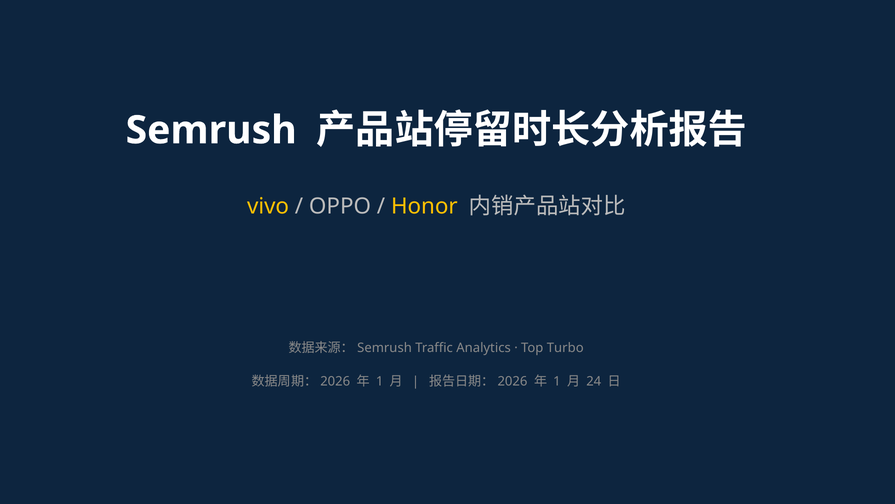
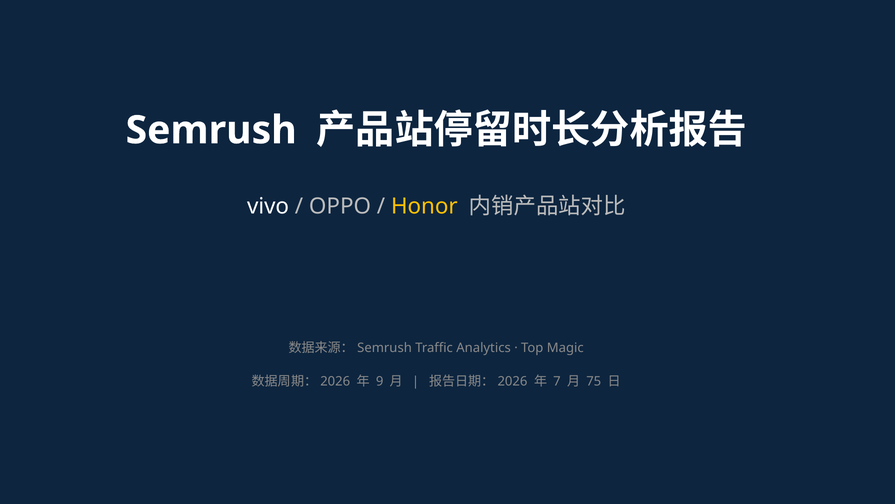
vivo colour: yellow -> white (268, 206)
Turbo: Turbo -> Magic (565, 348)
1: 1 -> 9 (380, 381)
1: 1 -> 7 (557, 381)
24: 24 -> 75 (594, 381)
